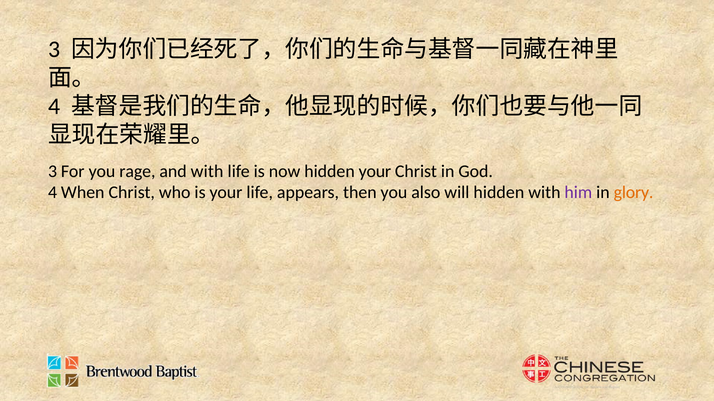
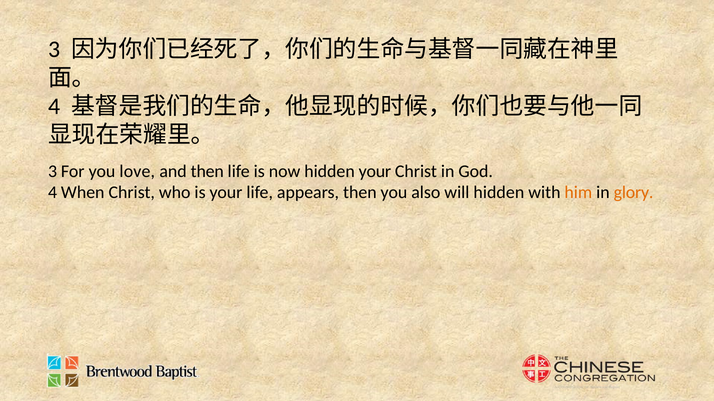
rage: rage -> love (137, 171)
and with: with -> then (207, 171)
him colour: purple -> orange (578, 193)
